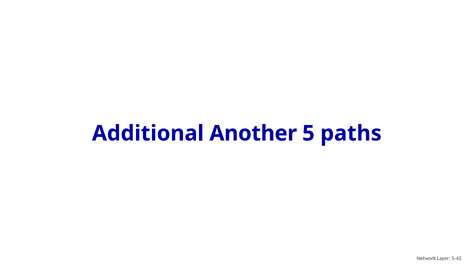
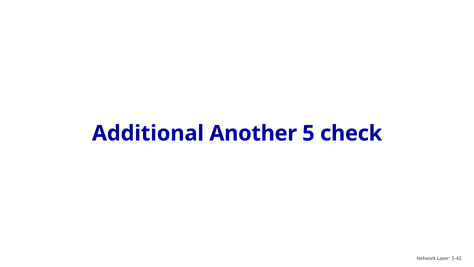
paths: paths -> check (351, 133)
